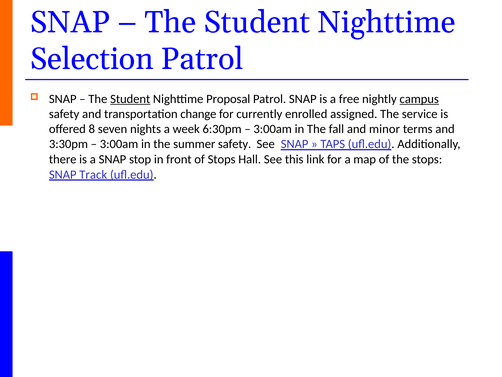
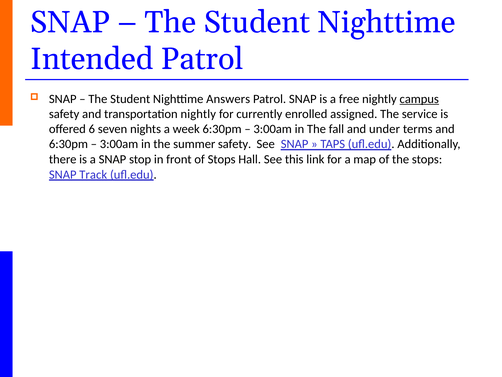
Selection: Selection -> Intended (92, 59)
Student underline: present -> none (130, 99)
Proposal: Proposal -> Answers (228, 99)
transportation change: change -> nightly (198, 114)
8: 8 -> 6 (92, 129)
minor: minor -> under (385, 129)
3:30pm: 3:30pm -> 6:30pm (68, 144)
